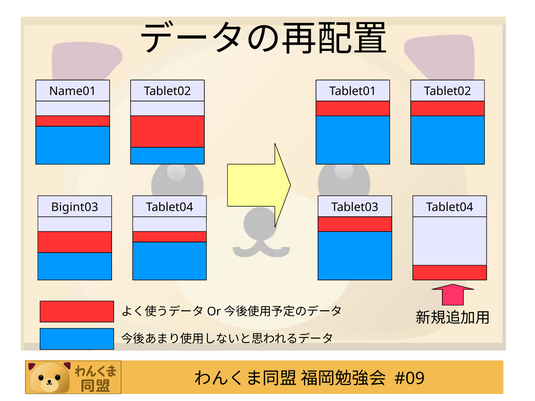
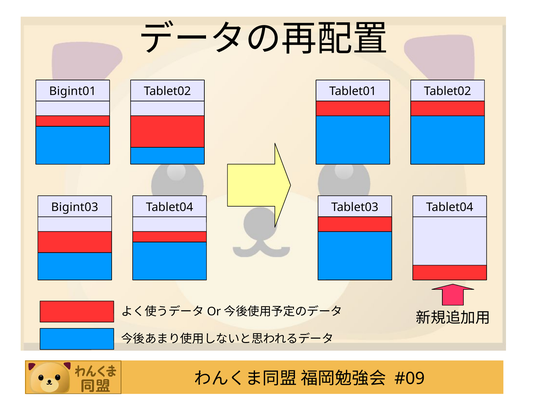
Name01: Name01 -> Bigint01 (73, 91)
